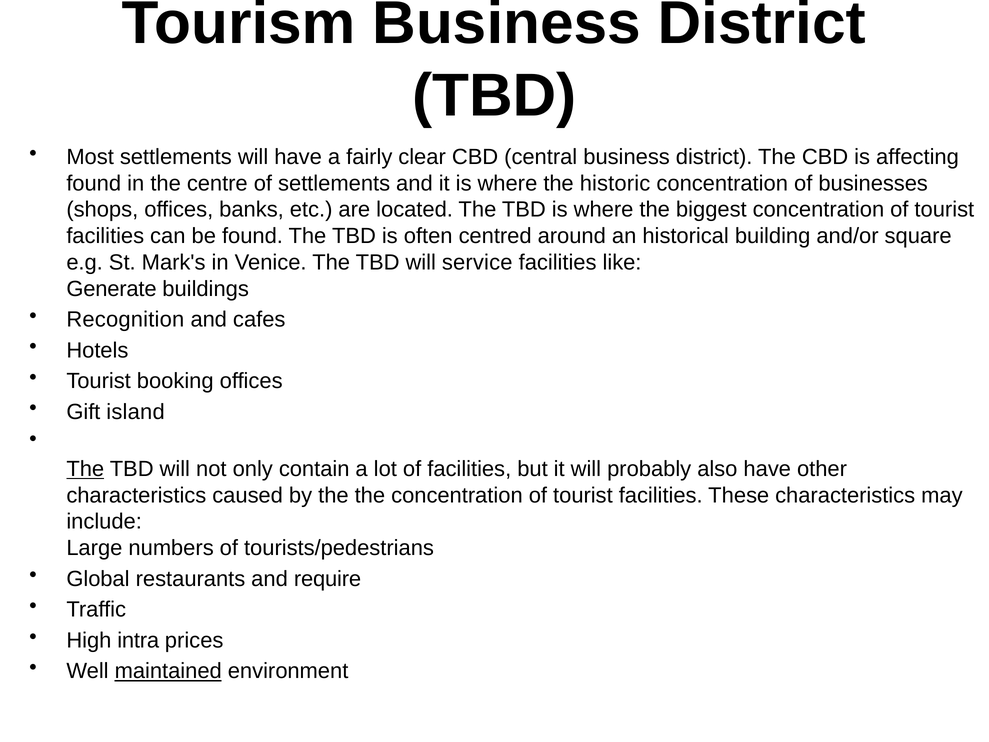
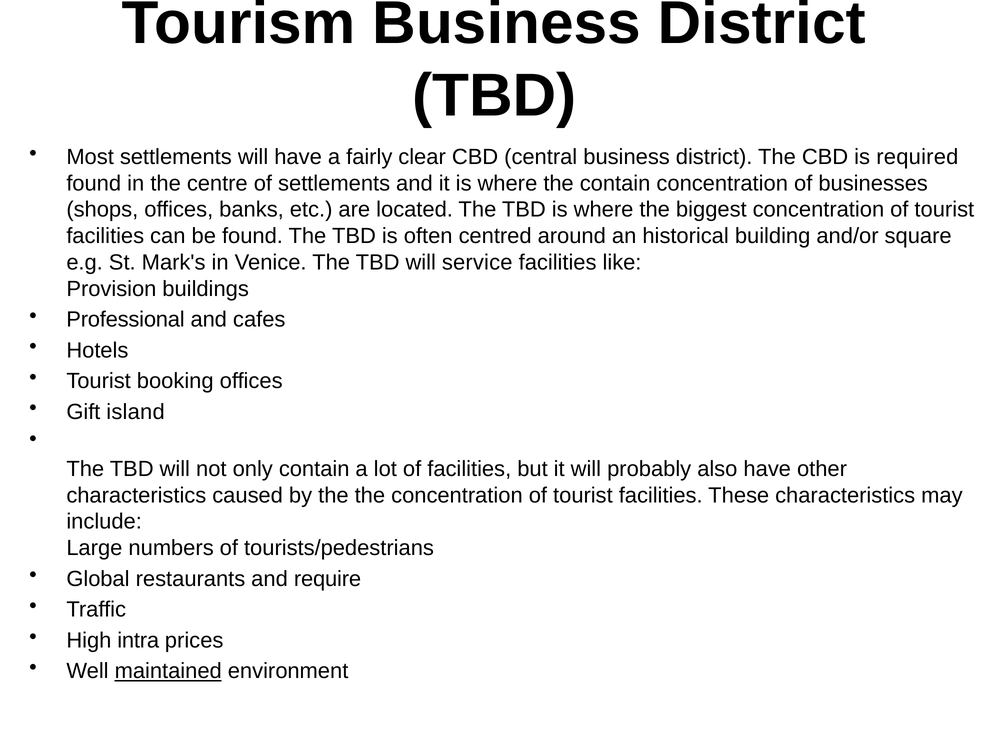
affecting: affecting -> required (917, 157)
the historic: historic -> contain (615, 183)
Generate: Generate -> Provision (111, 289)
Recognition: Recognition -> Professional (126, 319)
The underline: present -> none (85, 469)
